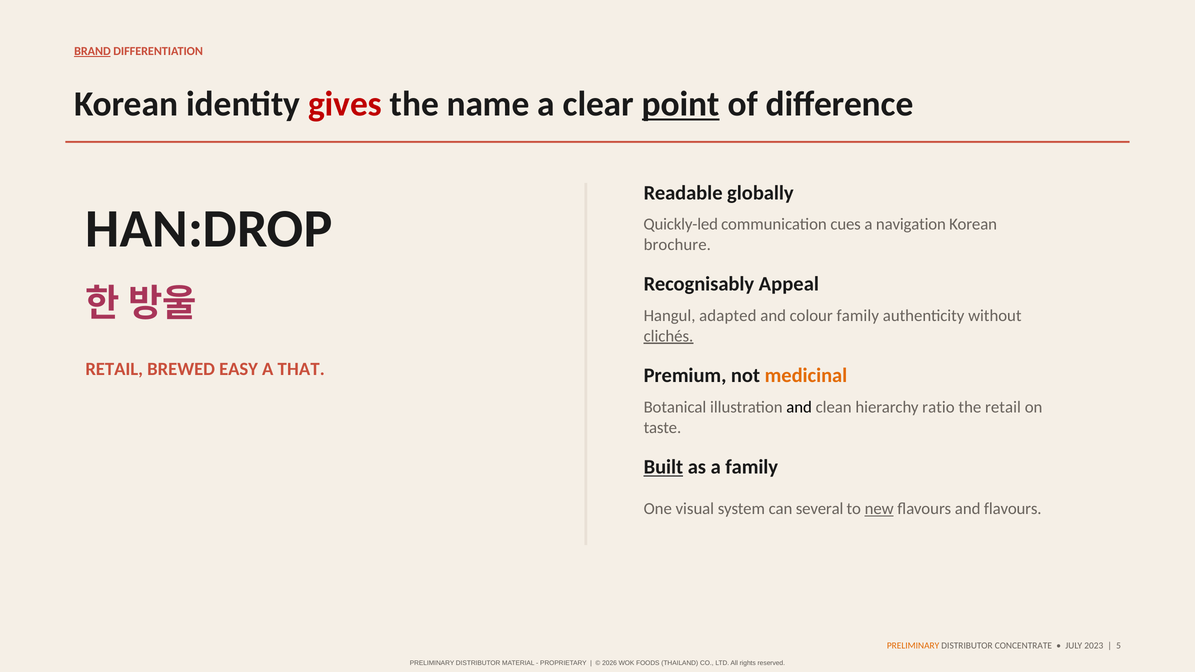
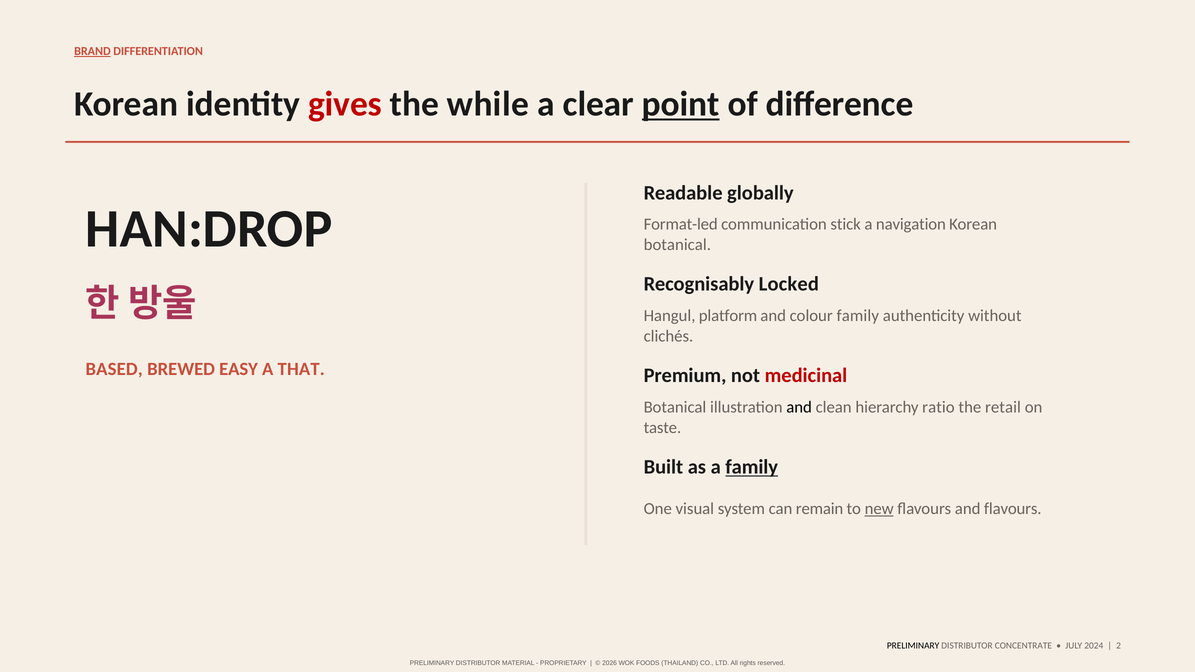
name: name -> while (488, 104)
Quickly-led: Quickly-led -> Format-led (681, 224)
cues: cues -> stick (846, 224)
brochure: brochure -> botanical (677, 245)
Appeal: Appeal -> Locked (789, 284)
adapted: adapted -> platform (728, 316)
clichés underline: present -> none (668, 336)
RETAIL: RETAIL -> BASED (114, 369)
medicinal colour: orange -> red (806, 376)
Built underline: present -> none (663, 467)
family underline: none -> present (752, 467)
several: several -> remain (820, 509)
PRELIMINARY colour: orange -> black (913, 646)
2023: 2023 -> 2024 (1094, 646)
5: 5 -> 2 (1119, 646)
